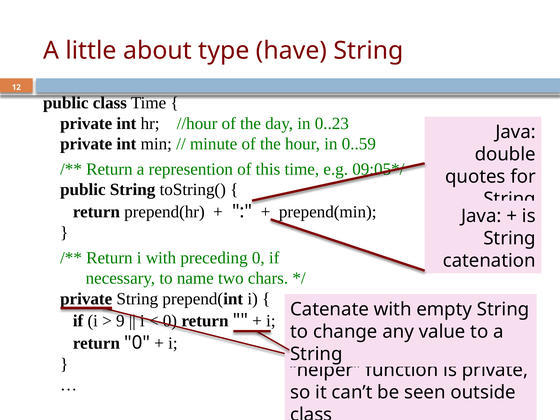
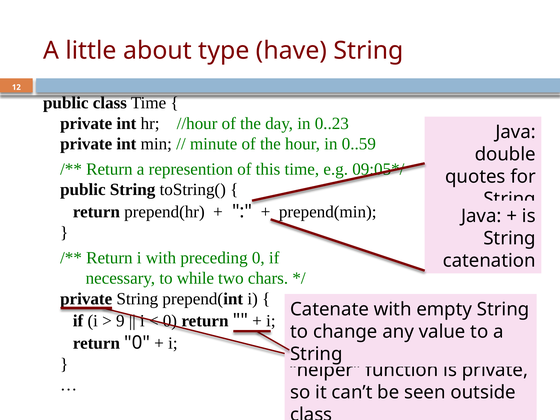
name: name -> while (195, 278)
